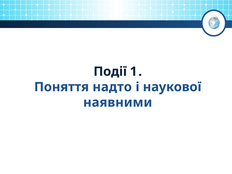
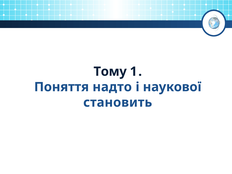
Події: Події -> Тому (110, 72)
наявними: наявними -> становить (118, 102)
